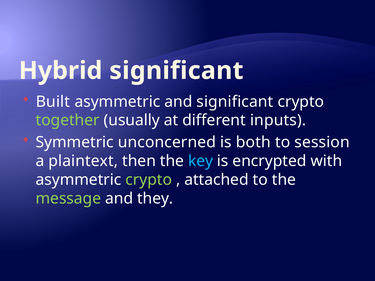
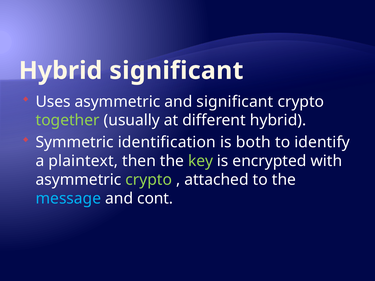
Built: Built -> Uses (53, 102)
different inputs: inputs -> hybrid (278, 120)
unconcerned: unconcerned -> identification (167, 142)
session: session -> identify (322, 142)
key colour: light blue -> light green (201, 161)
message colour: light green -> light blue (68, 199)
they: they -> cont (155, 199)
